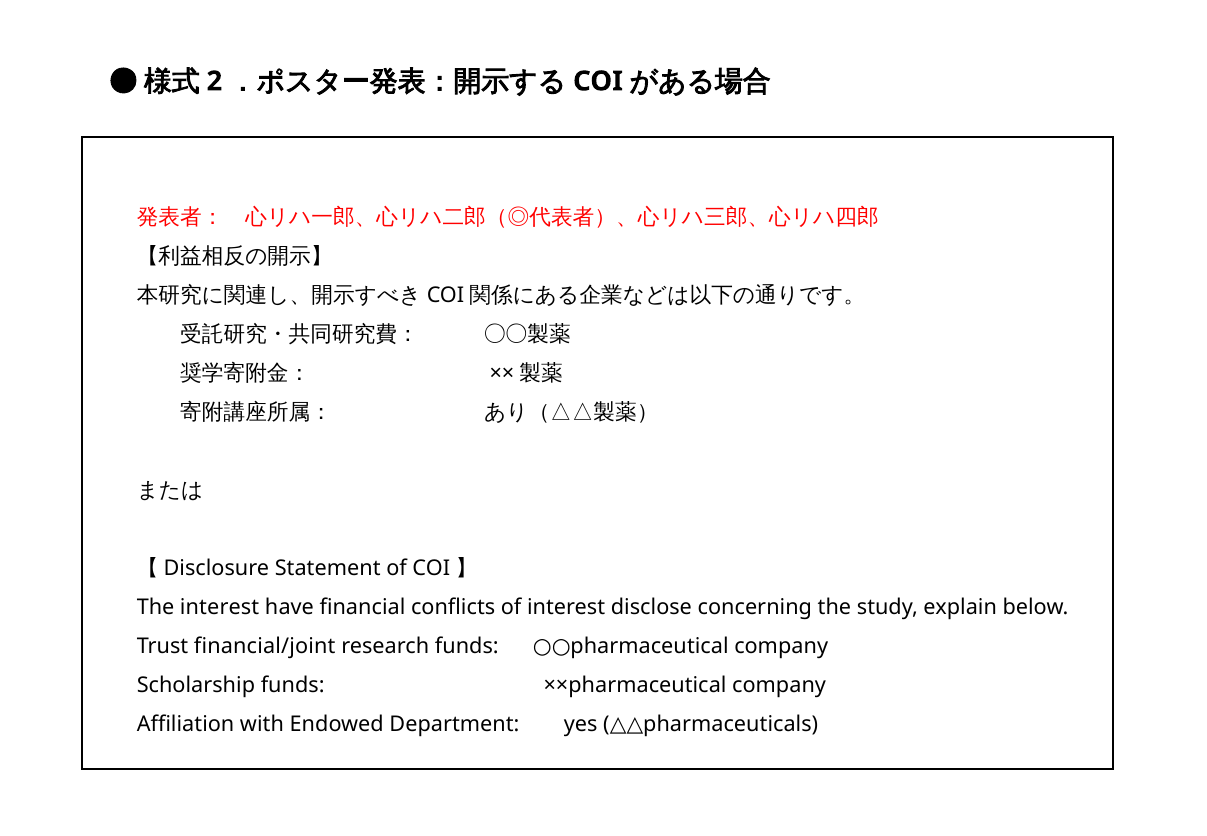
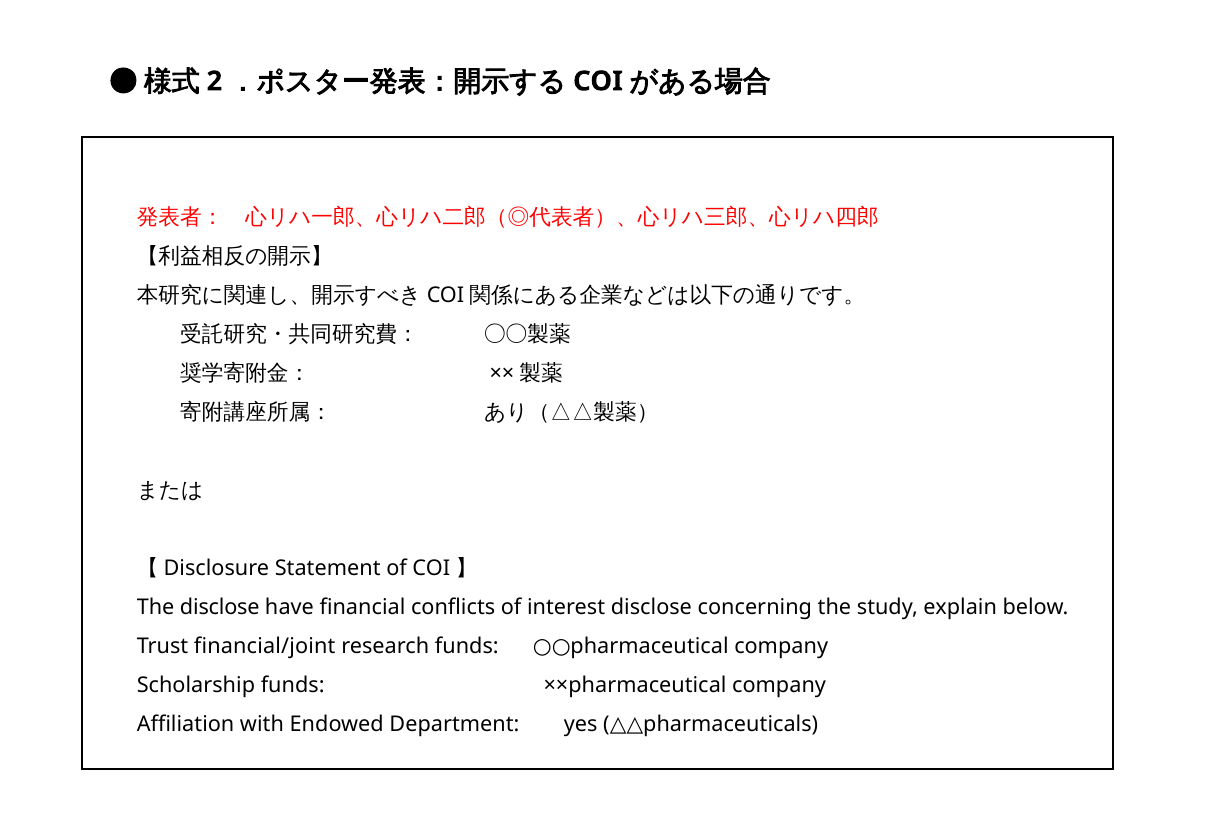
The interest: interest -> disclose (220, 607)
